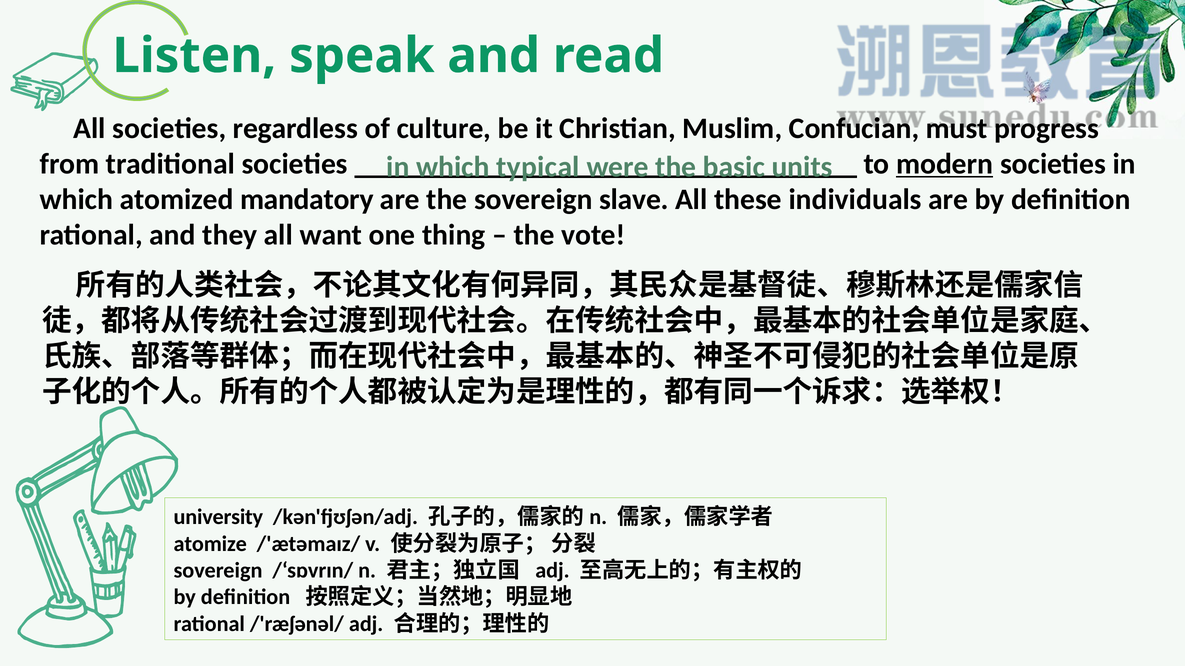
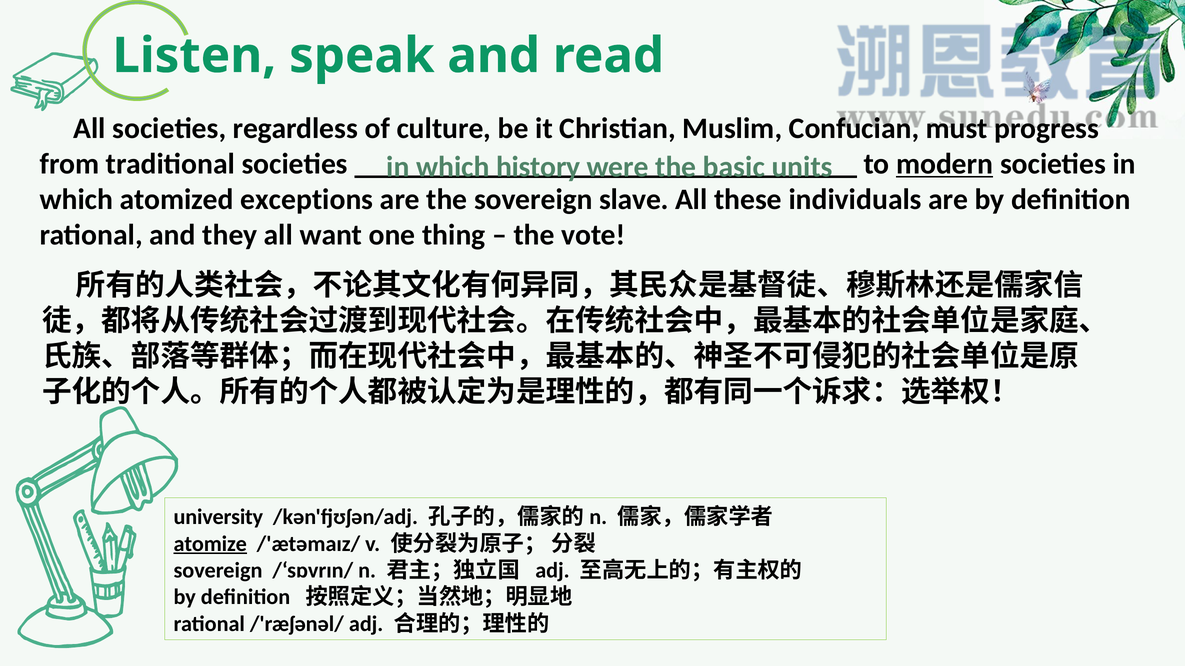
typical: typical -> history (538, 167)
mandatory: mandatory -> exceptions (307, 200)
atomize underline: none -> present (210, 544)
